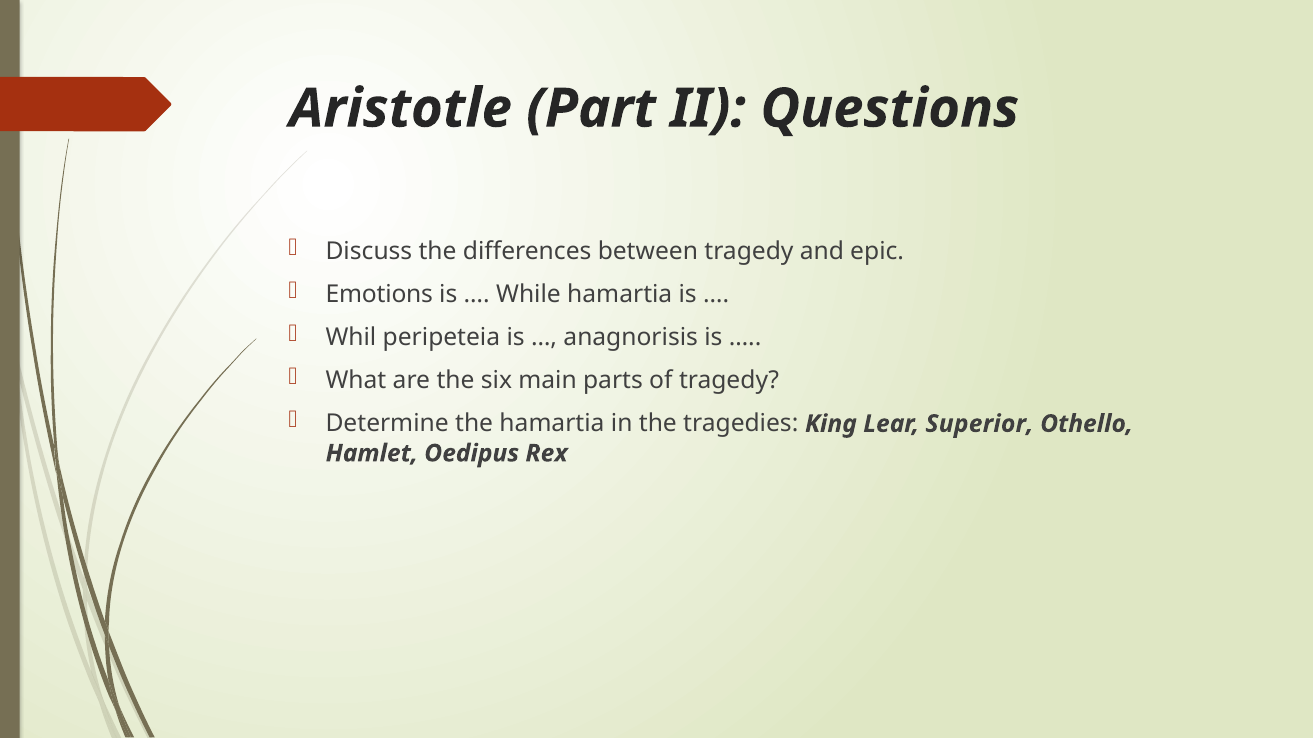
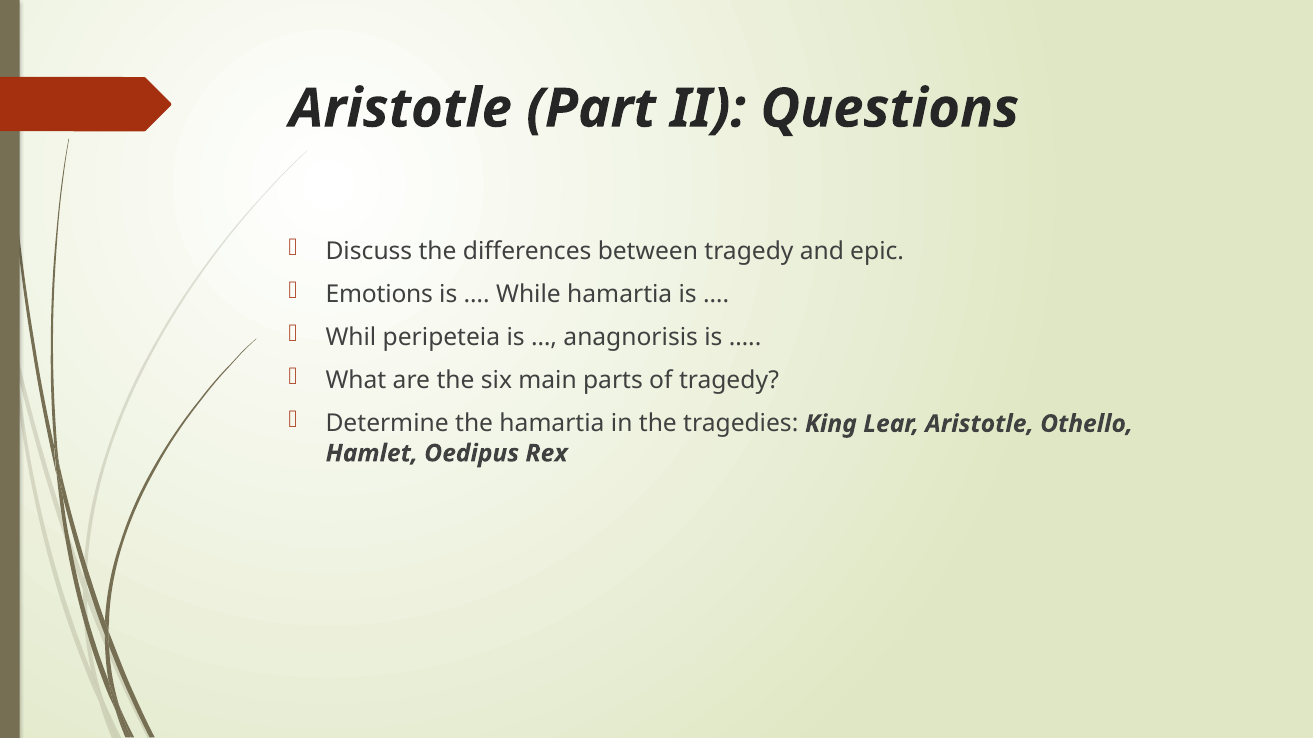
Lear Superior: Superior -> Aristotle (979, 424)
